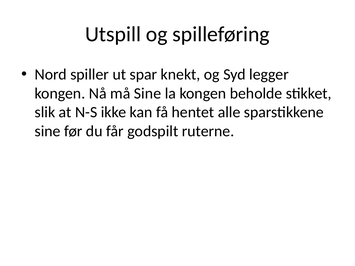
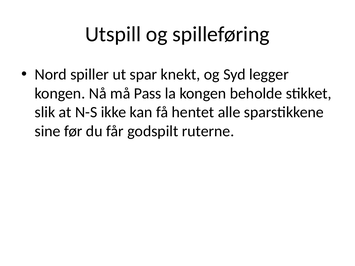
må Sine: Sine -> Pass (148, 93)
